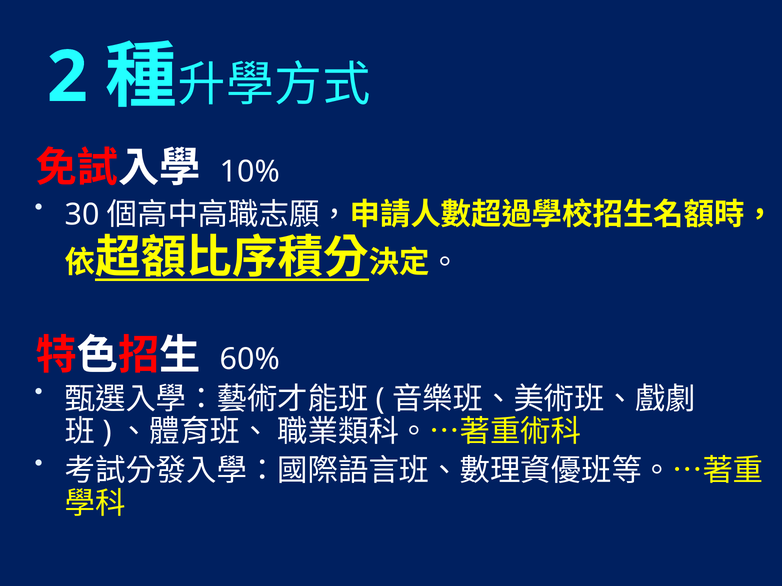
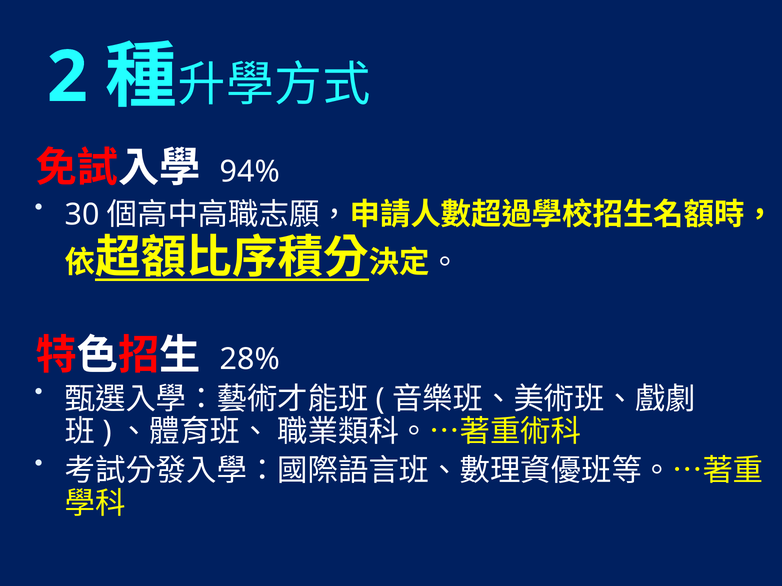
10%: 10% -> 94% (250, 172)
60%: 60% -> 28% (250, 359)
